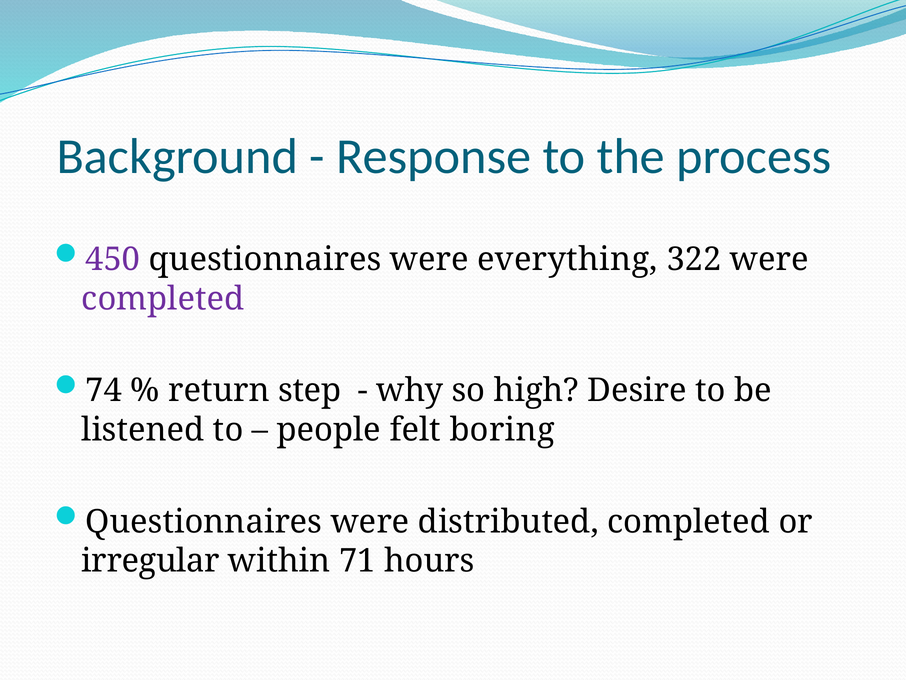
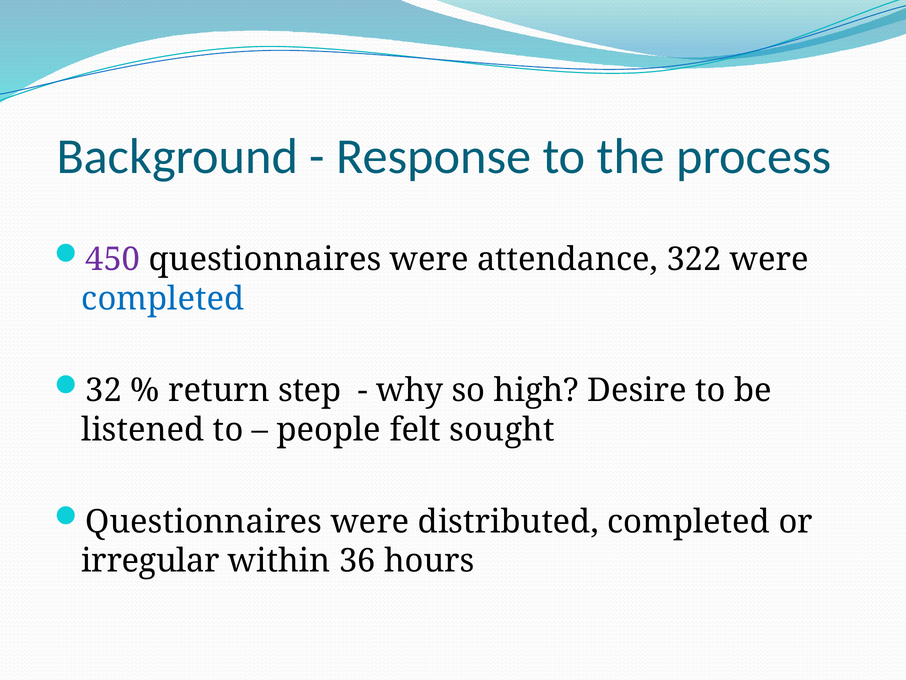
everything: everything -> attendance (568, 259)
completed colour: purple -> blue (163, 299)
74: 74 -> 32 (104, 390)
boring: boring -> sought (502, 430)
71: 71 -> 36 (357, 561)
